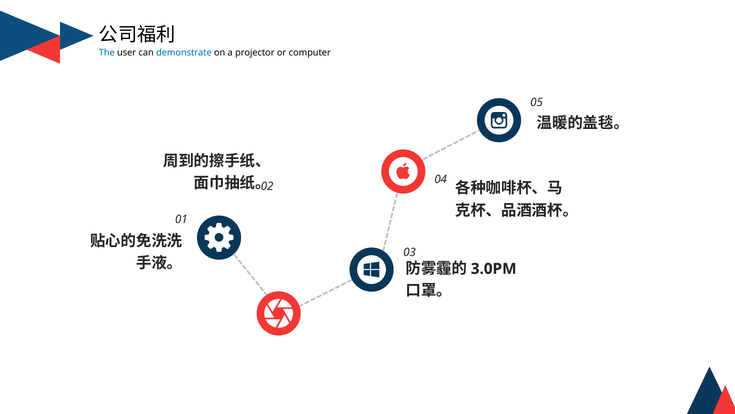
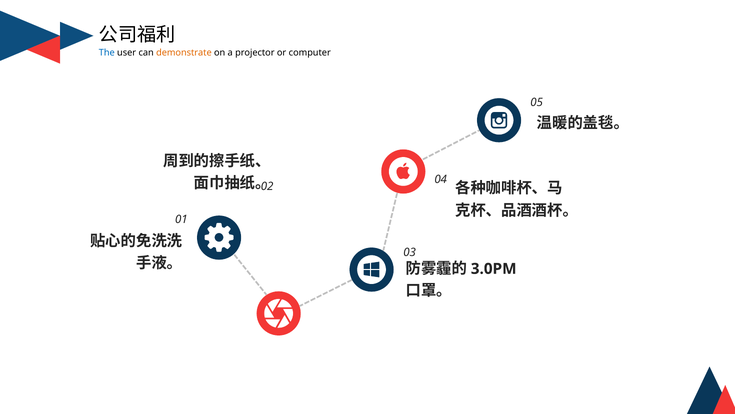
demonstrate colour: blue -> orange (184, 53)
